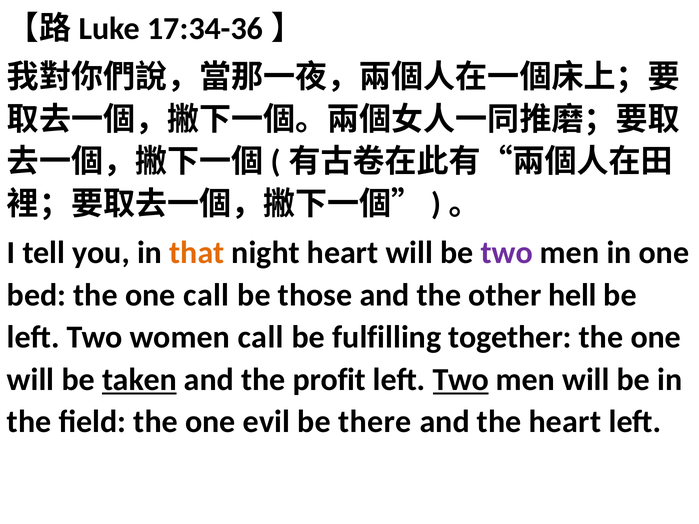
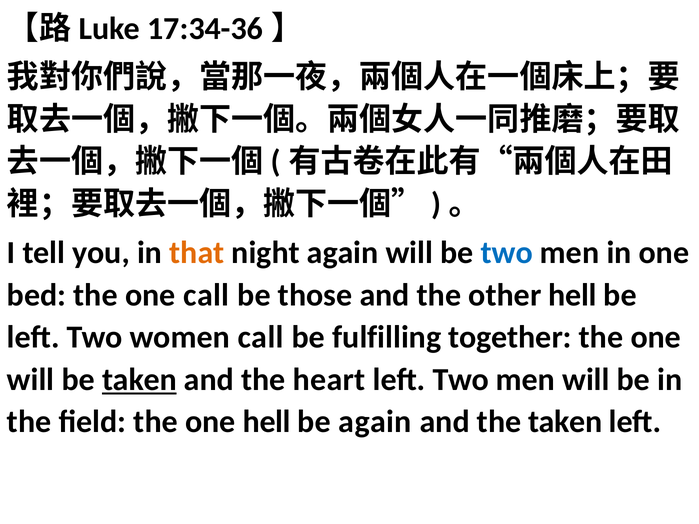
night heart: heart -> again (343, 253)
two colour: purple -> blue (507, 253)
profit: profit -> heart (329, 380)
Two underline: present -> none (461, 380)
one evil: evil -> hell (267, 422)
be there: there -> again (375, 422)
the heart: heart -> taken (565, 422)
